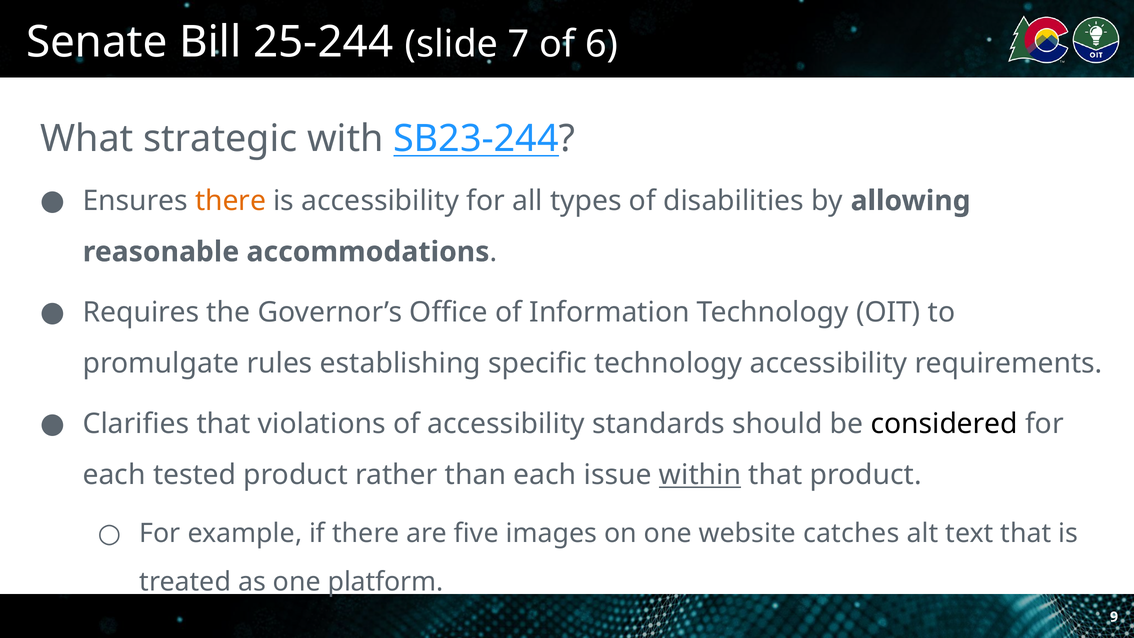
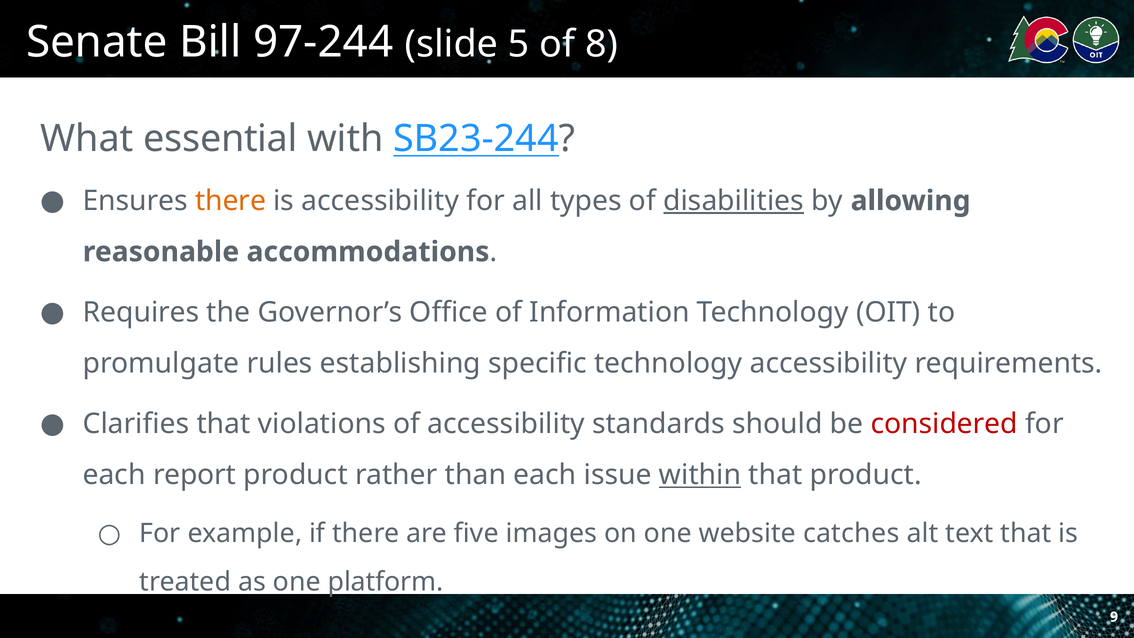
25-244: 25-244 -> 97-244 (323, 42)
7: 7 -> 5 (519, 44)
6: 6 -> 8 (602, 44)
strategic: strategic -> essential (220, 139)
disabilities underline: none -> present (734, 201)
considered colour: black -> red (944, 424)
tested: tested -> report (195, 475)
